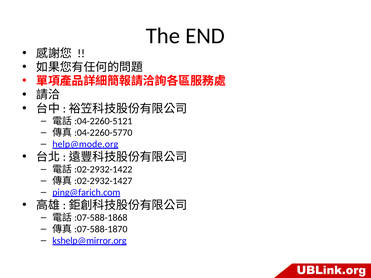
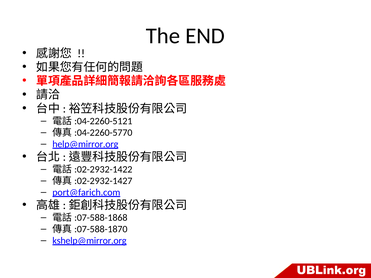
help@mode.org: help@mode.org -> help@mirror.org (85, 144)
ping@farich.com: ping@farich.com -> port@farich.com (86, 193)
